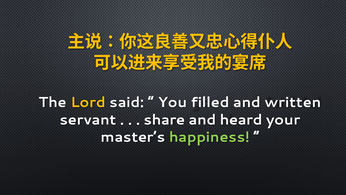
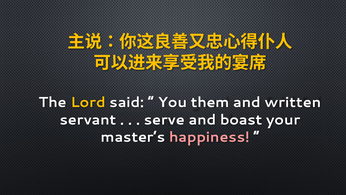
filled: filled -> them (210, 102)
share: share -> serve (164, 120)
heard: heard -> boast (241, 120)
happiness colour: light green -> pink (209, 137)
